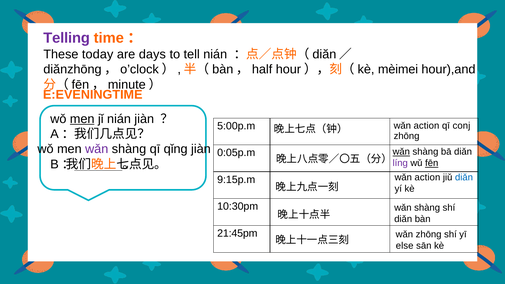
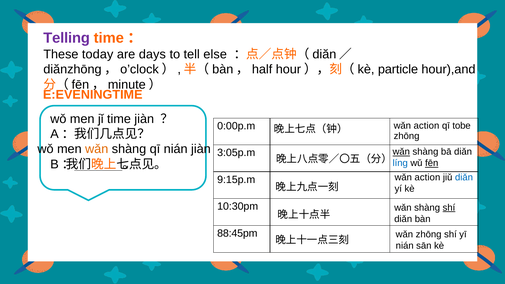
tell nián: nián -> else (215, 54)
mèimei: mèimei -> particle (398, 69)
men underline: present -> none (82, 119)
jǐ nián: nián -> time (119, 119)
5:00p.m: 5:00p.m -> 0:00p.m (236, 126)
conj: conj -> tobe (462, 126)
wǎn colour: purple -> orange (97, 149)
qī qǐng: qǐng -> nián (176, 149)
0:05p.m: 0:05p.m -> 3:05p.m (236, 153)
líng colour: purple -> blue (400, 163)
shí underline: none -> present (449, 208)
21:45pm: 21:45pm -> 88:45pm (237, 233)
else: else -> nián (405, 246)
